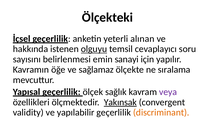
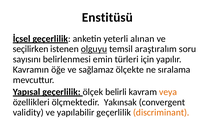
Ölçekteki: Ölçekteki -> Enstitüsü (107, 17)
hakkında: hakkında -> seçilirken (31, 49)
cevaplayıcı: cevaplayıcı -> araştıralım (156, 49)
sanayi: sanayi -> türleri (127, 59)
sağlık: sağlık -> belirli (116, 92)
veya colour: purple -> orange (168, 92)
Yakınsak underline: present -> none (120, 103)
